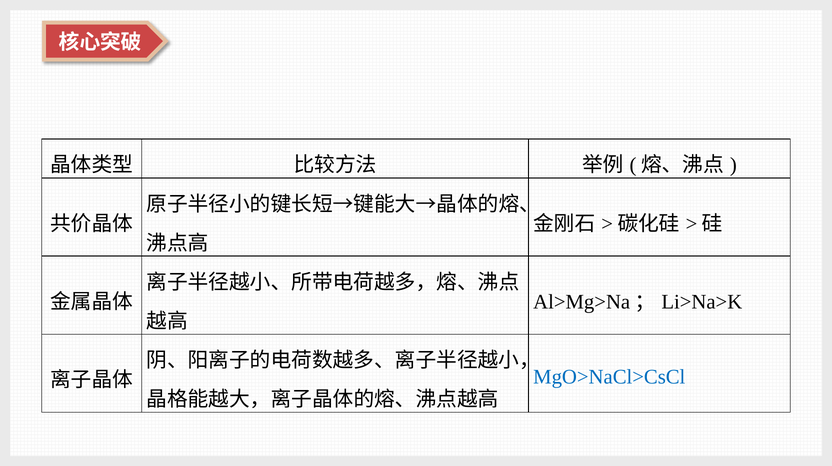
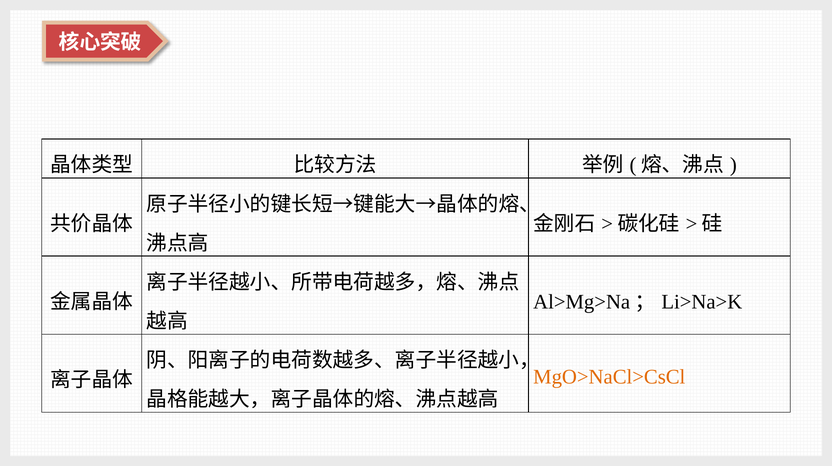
MgO>NaCl>CsCl colour: blue -> orange (609, 377)
